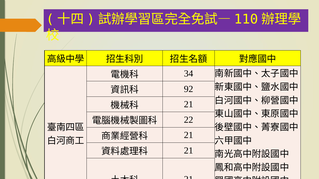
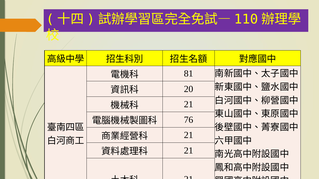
34: 34 -> 81 (189, 74)
92: 92 -> 20 (189, 89)
22: 22 -> 76 (189, 120)
